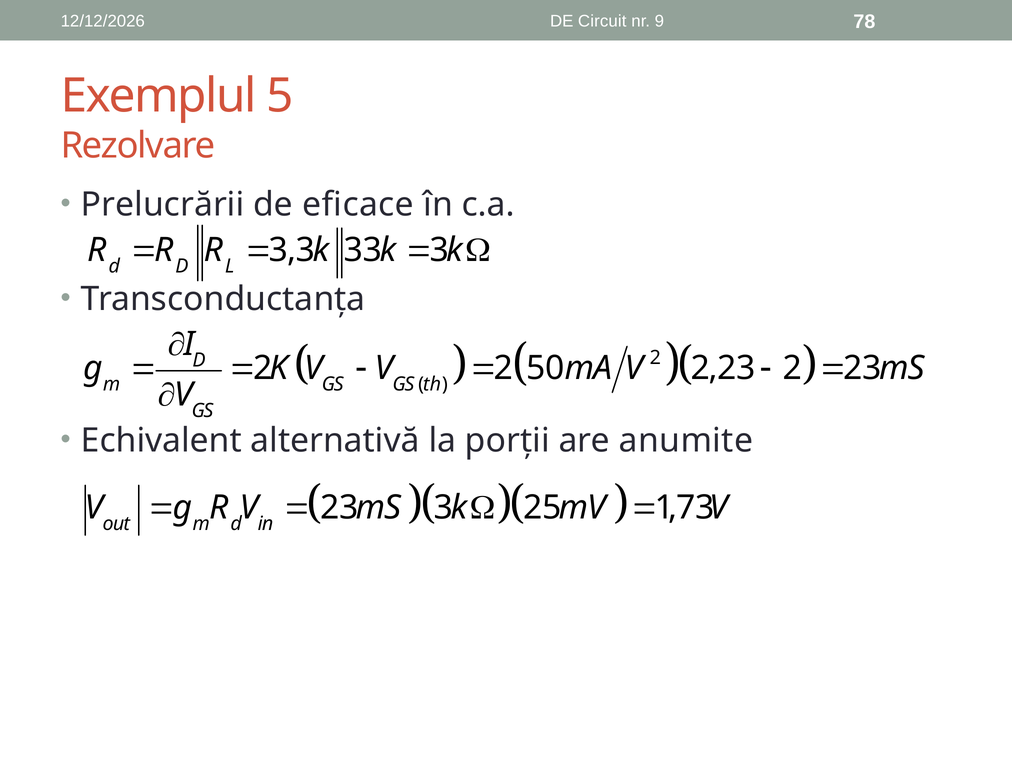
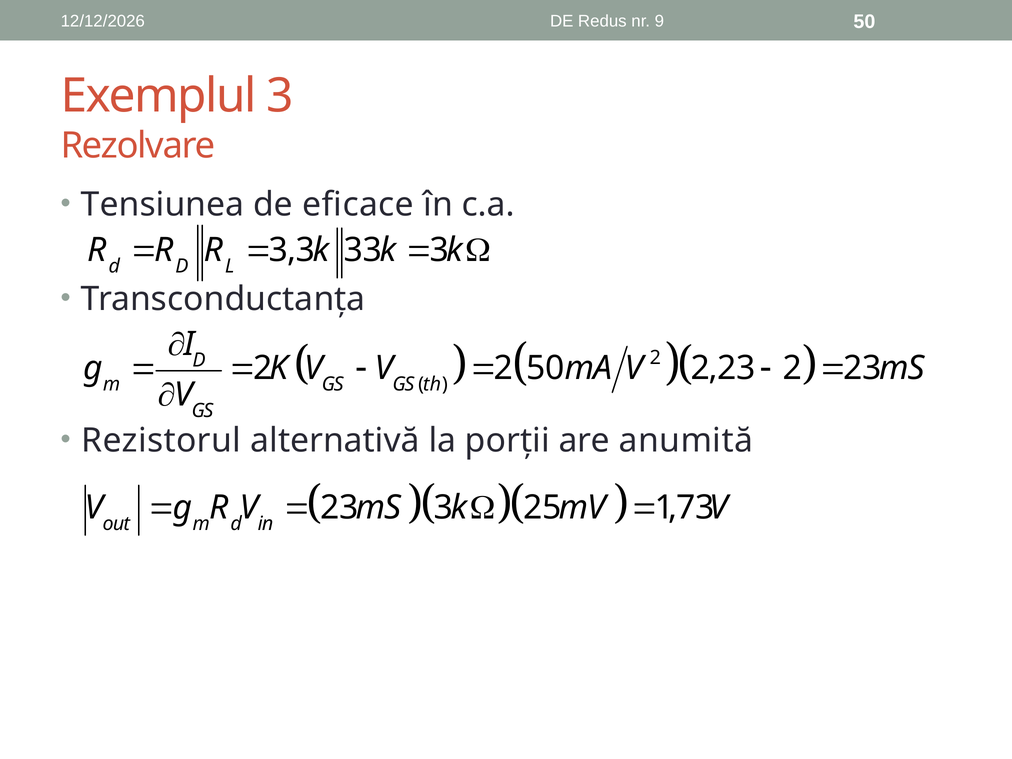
Circuit: Circuit -> Redus (602, 21)
9 78: 78 -> 50 (864, 22)
Exemplul 5: 5 -> 3 (280, 96)
Prelucrării: Prelucrării -> Tensiunea (163, 205)
Echivalent: Echivalent -> Rezistorul (161, 441)
anumite: anumite -> anumită (686, 441)
